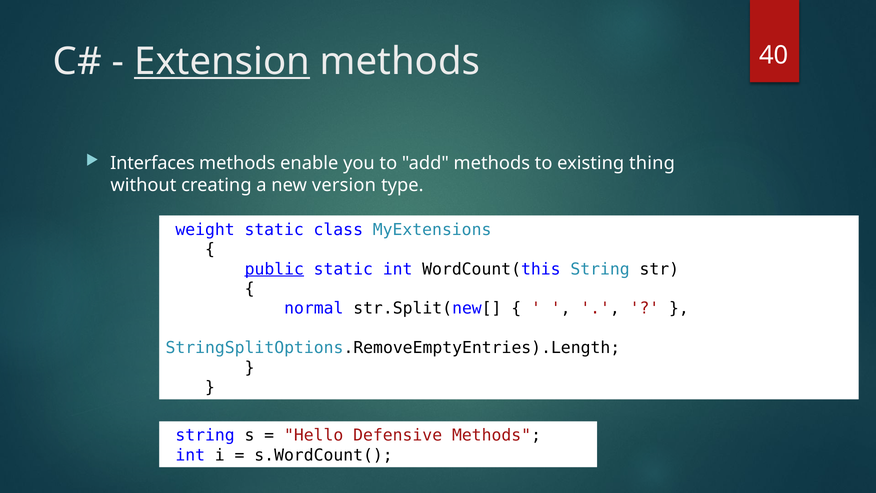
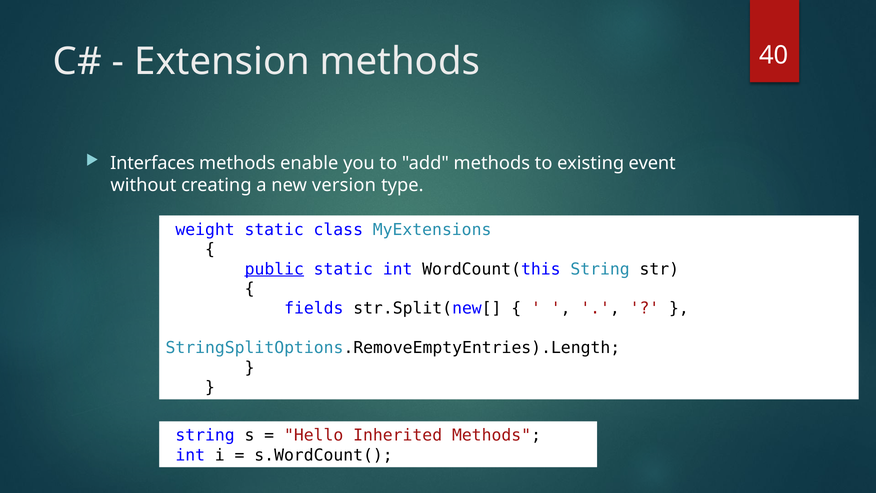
Extension underline: present -> none (222, 62)
thing: thing -> event (652, 163)
normal: normal -> fields (314, 308)
Defensive: Defensive -> Inherited (398, 435)
